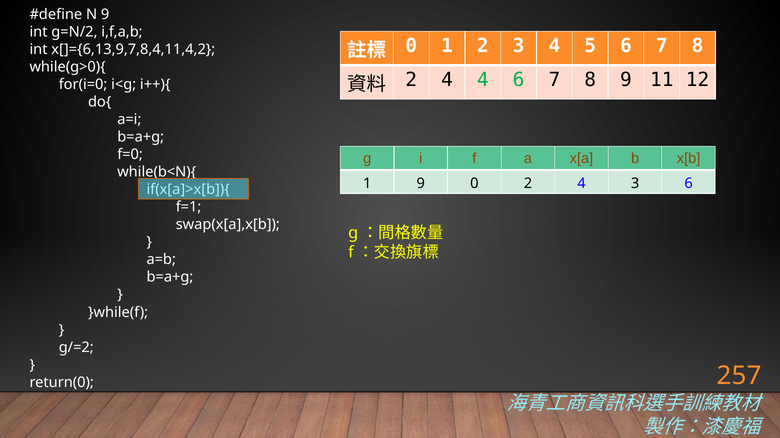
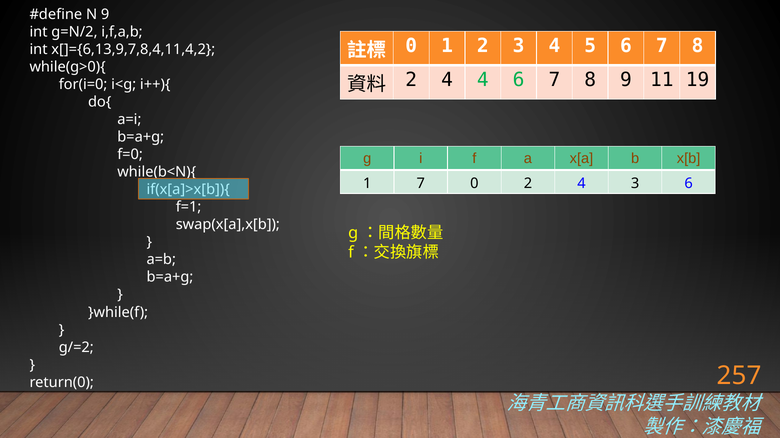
12: 12 -> 19 (698, 80)
1 9: 9 -> 7 (421, 184)
